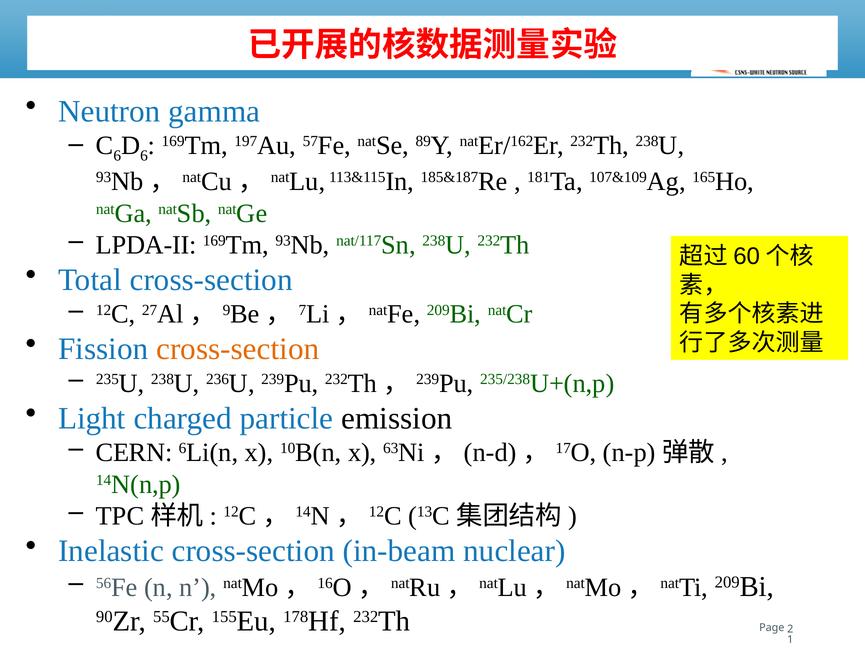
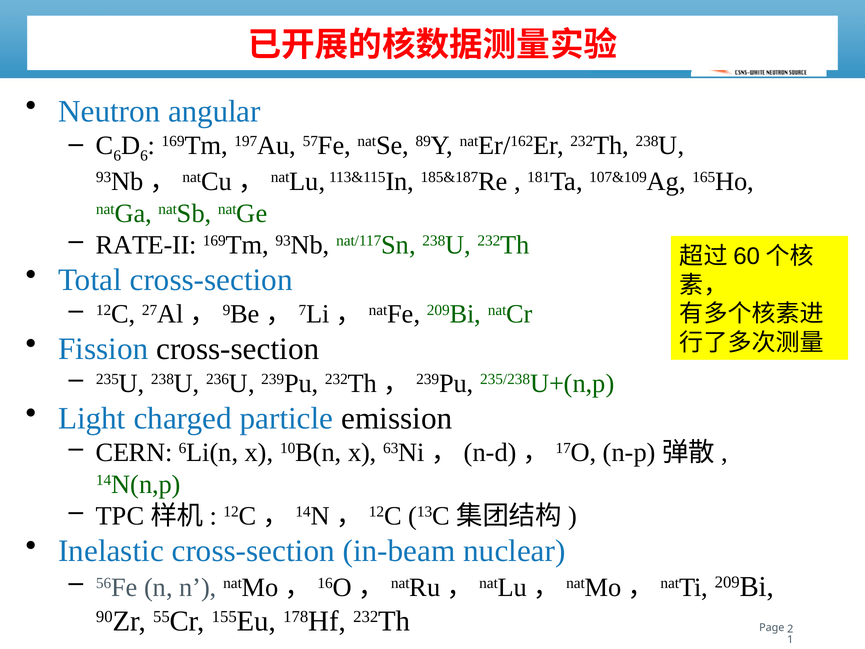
gamma: gamma -> angular (214, 111)
LPDA-II: LPDA-II -> RATE-II (146, 245)
cross-section colour: orange -> black (238, 349)
